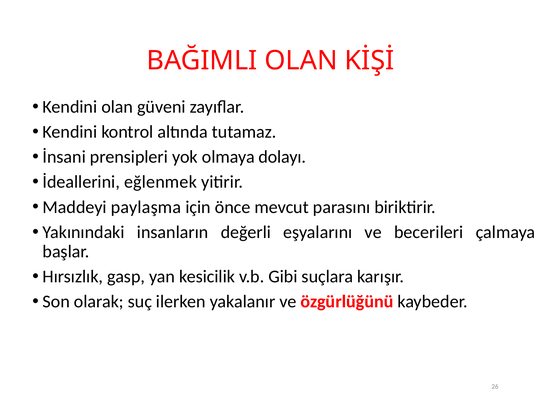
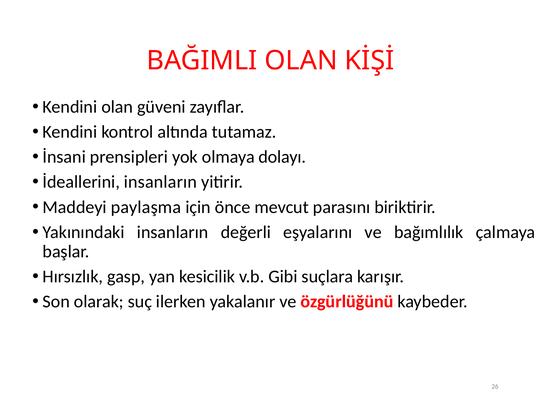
İdeallerini eğlenmek: eğlenmek -> insanların (160, 182)
becerileri: becerileri -> bağımlılık (429, 233)
